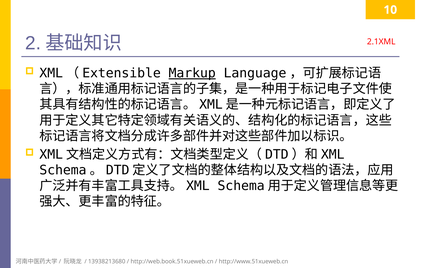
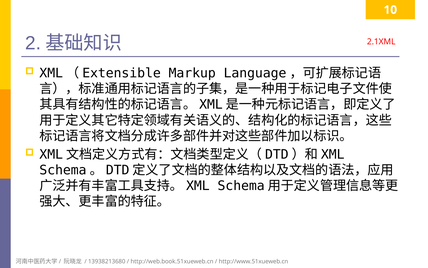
Markup underline: present -> none (192, 73)
